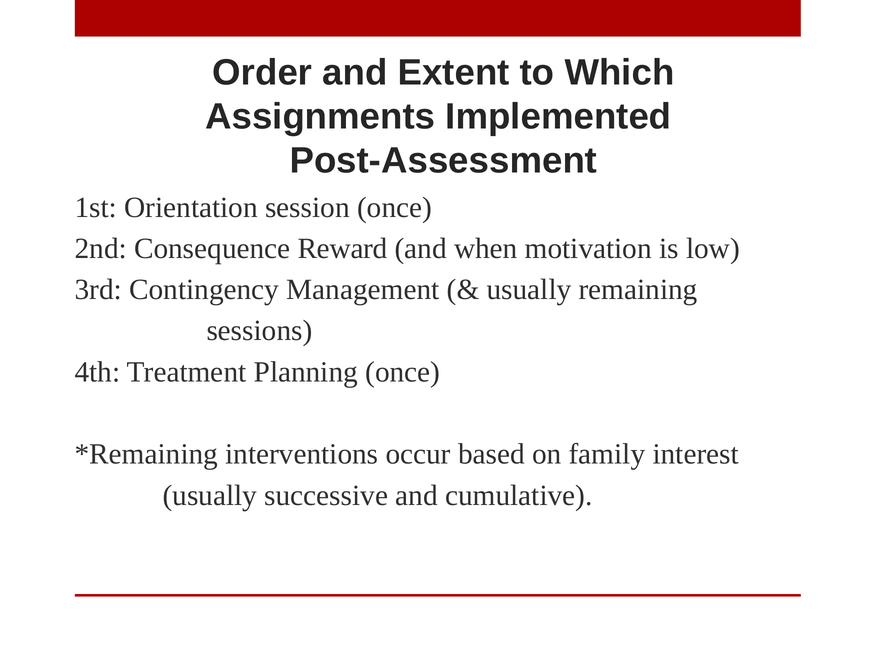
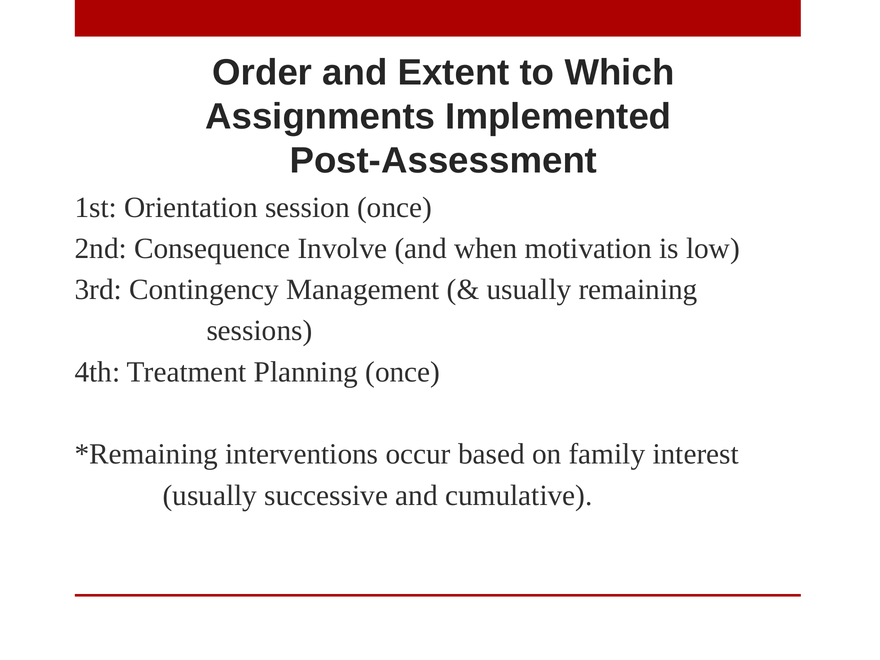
Reward: Reward -> Involve (342, 248)
